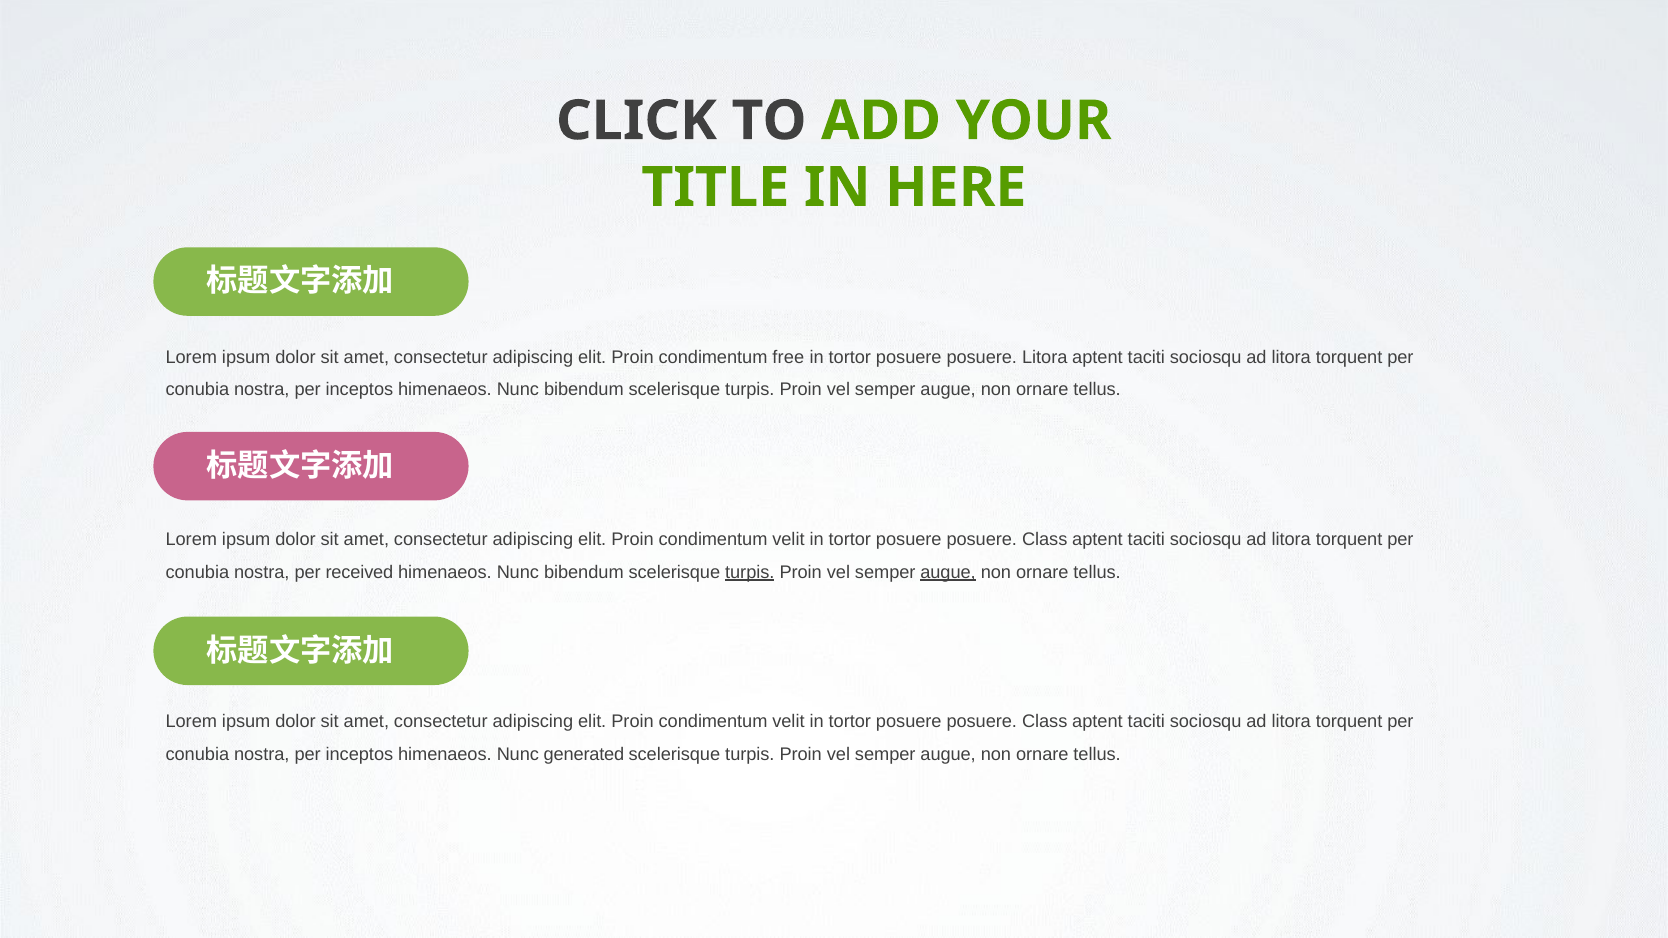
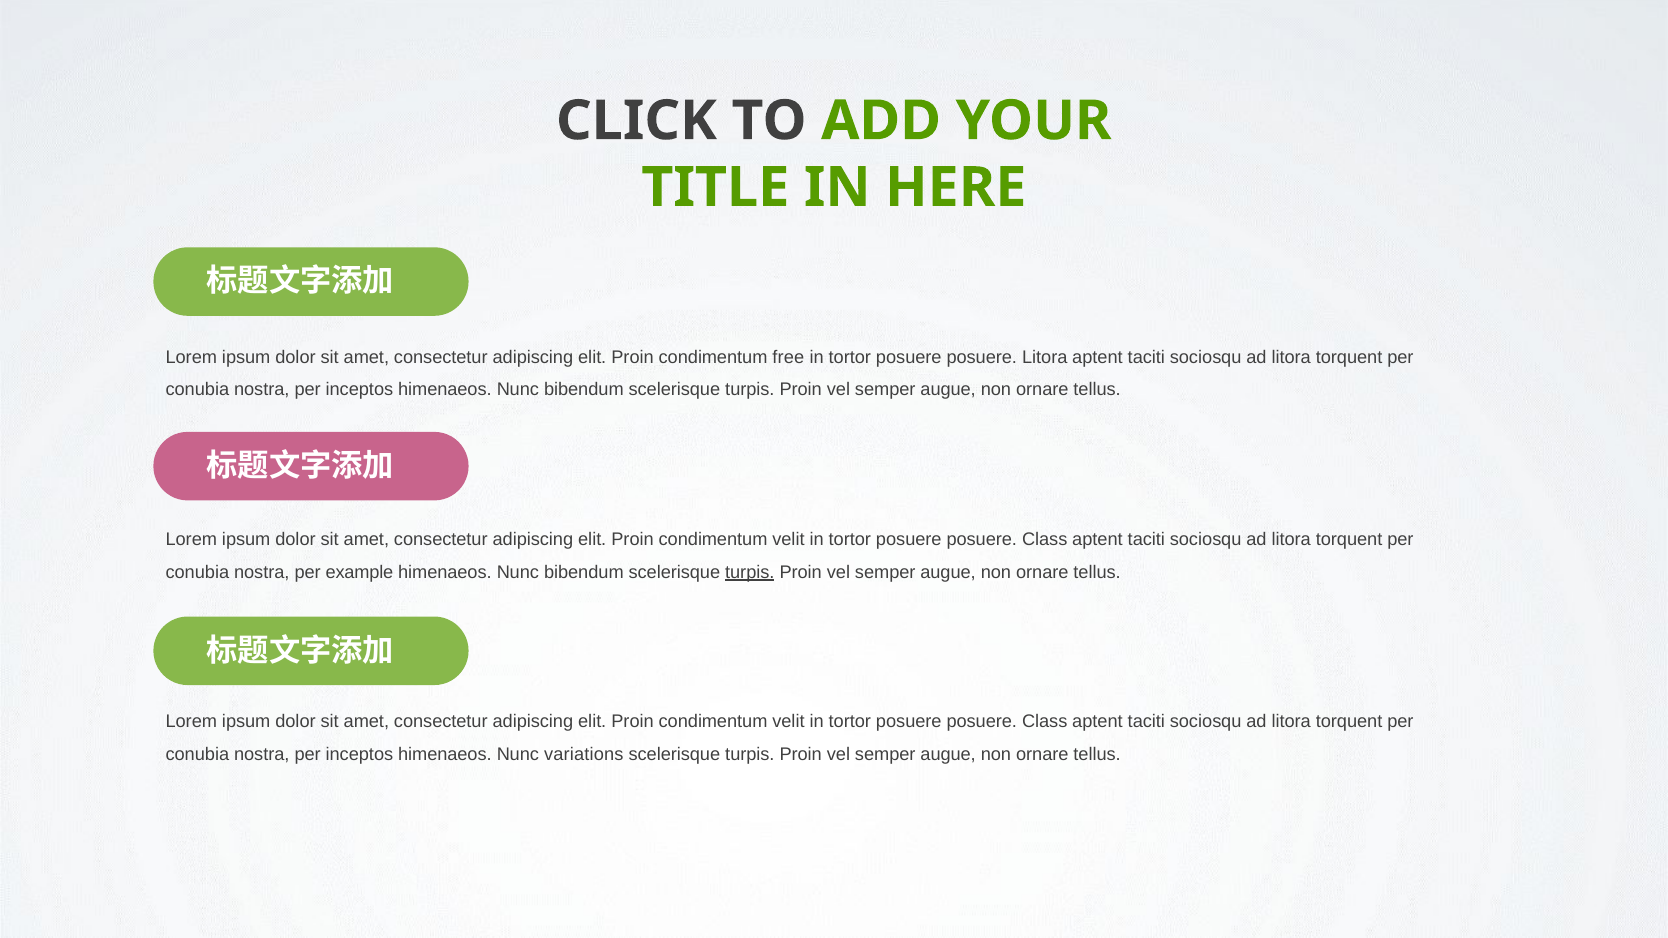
received: received -> example (359, 572)
augue underline: present -> none (948, 572)
generated: generated -> variations (584, 755)
